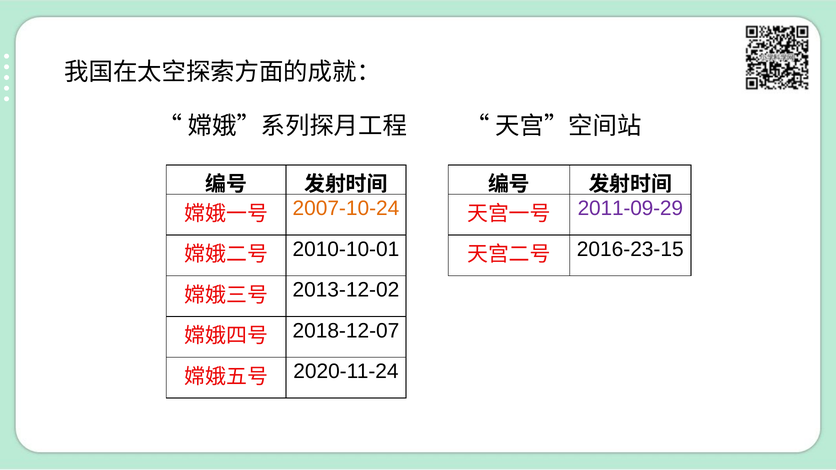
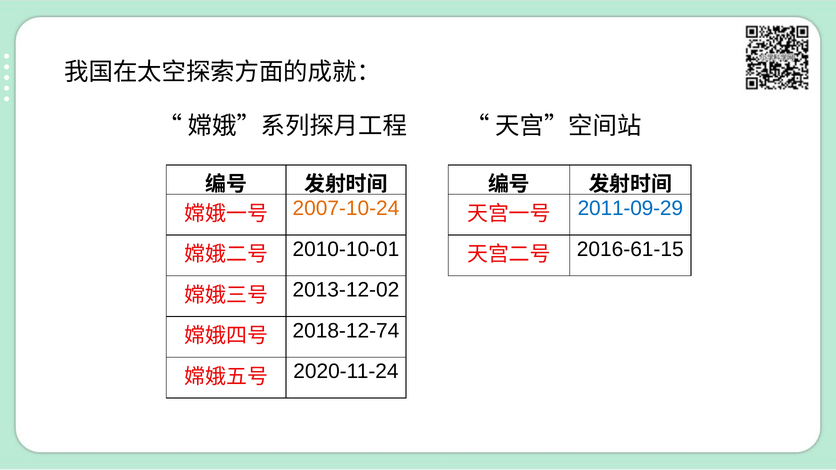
2011-09-29 colour: purple -> blue (630, 208)
2016-23-15: 2016-23-15 -> 2016-61-15 (630, 249)
2018-12-07: 2018-12-07 -> 2018-12-74 (346, 331)
